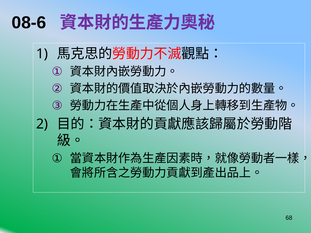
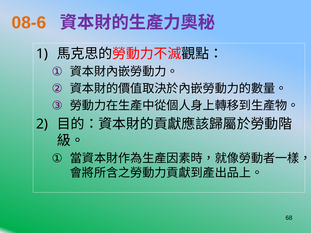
08-6 colour: black -> orange (29, 23)
